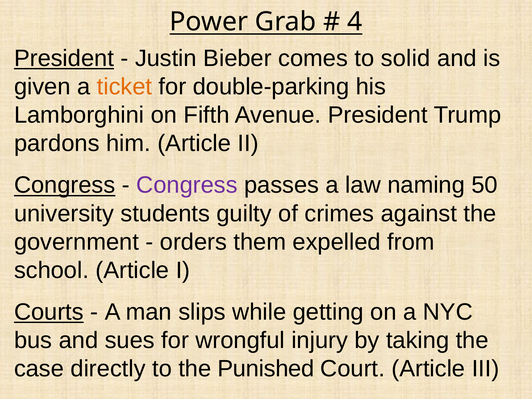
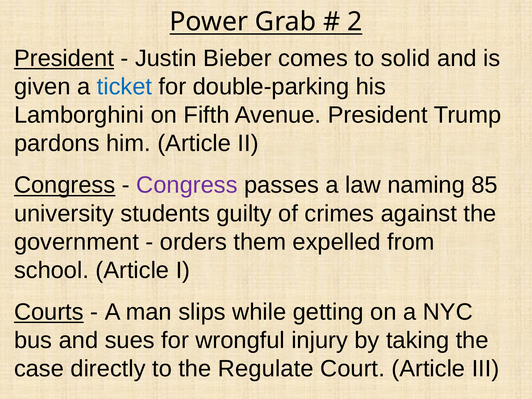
4: 4 -> 2 (355, 22)
ticket colour: orange -> blue (124, 87)
50: 50 -> 85 (485, 185)
Punished: Punished -> Regulate (266, 369)
